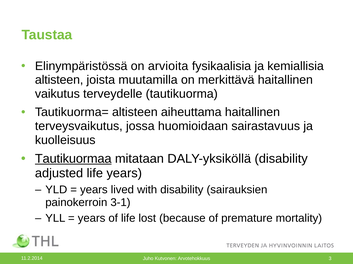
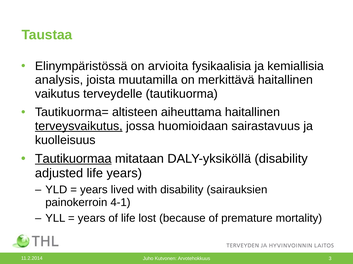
altisteen: altisteen -> analysis (59, 80)
terveysvaikutus underline: none -> present (79, 126)
3-1: 3-1 -> 4-1 (120, 203)
